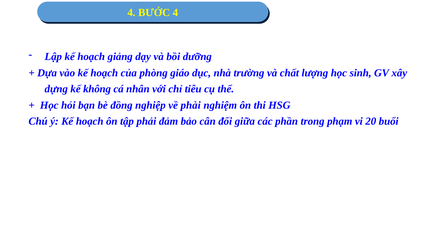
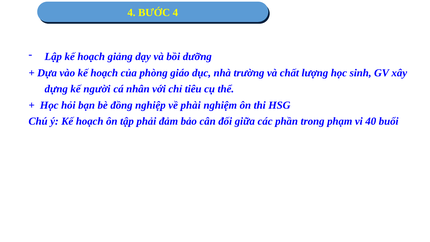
không: không -> người (97, 89)
20: 20 -> 40 (371, 121)
